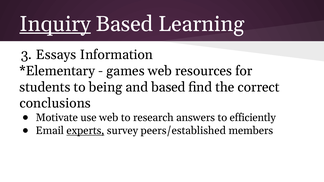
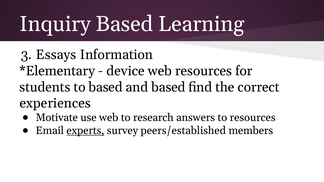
Inquiry underline: present -> none (55, 24)
games: games -> device (126, 71)
to being: being -> based (106, 87)
conclusions: conclusions -> experiences (55, 103)
to efficiently: efficiently -> resources (253, 118)
